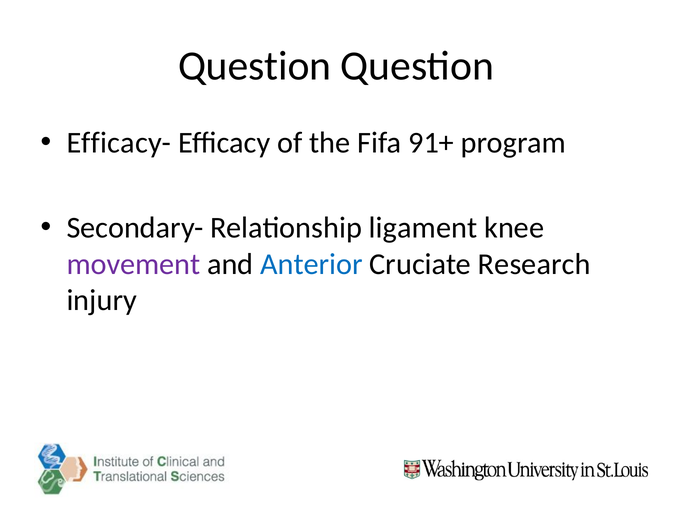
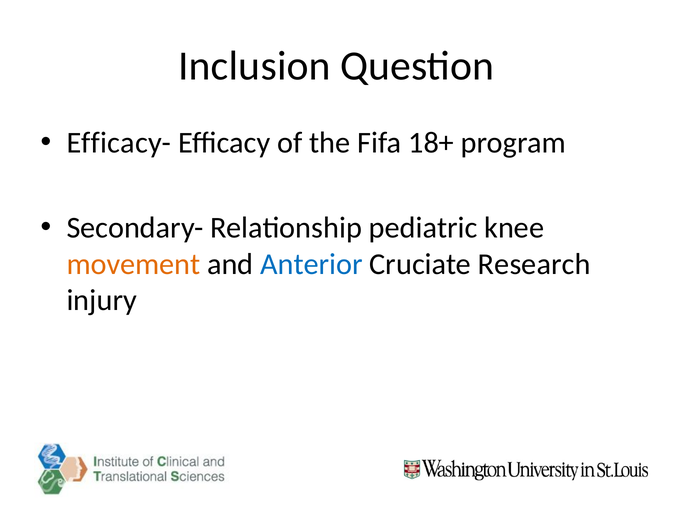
Question: Question -> Inclusion (254, 66)
91+: 91+ -> 18+ (431, 143)
ligament: ligament -> pediatric (423, 228)
movement colour: purple -> orange (133, 264)
